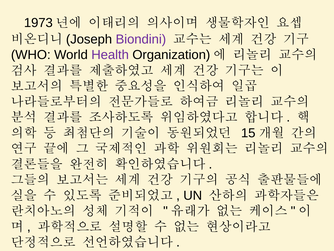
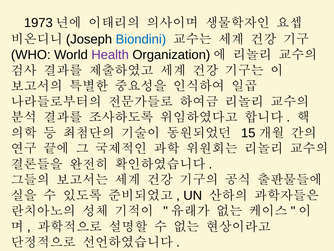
Biondini colour: purple -> blue (141, 39)
